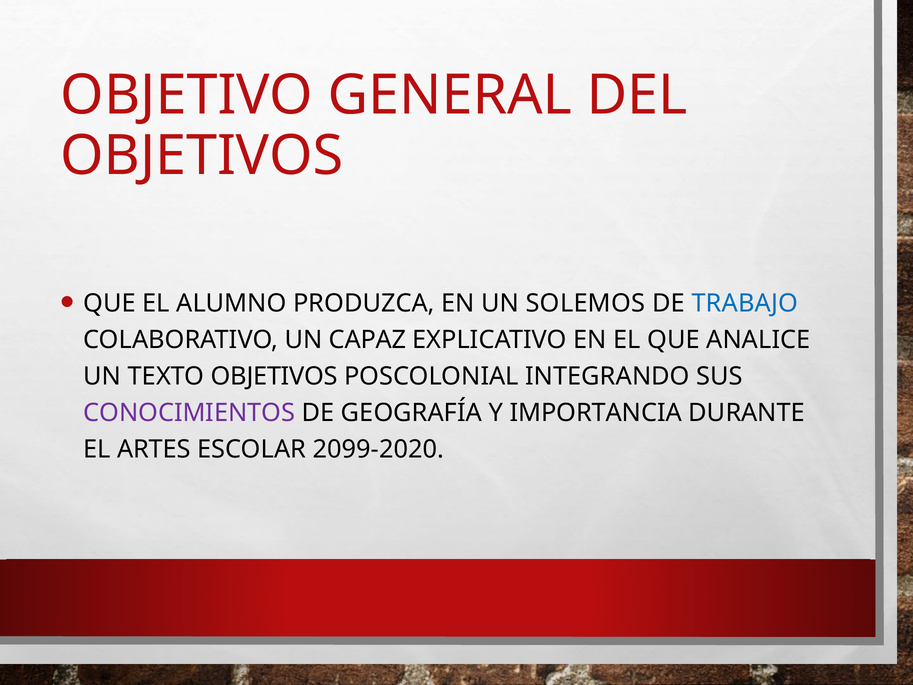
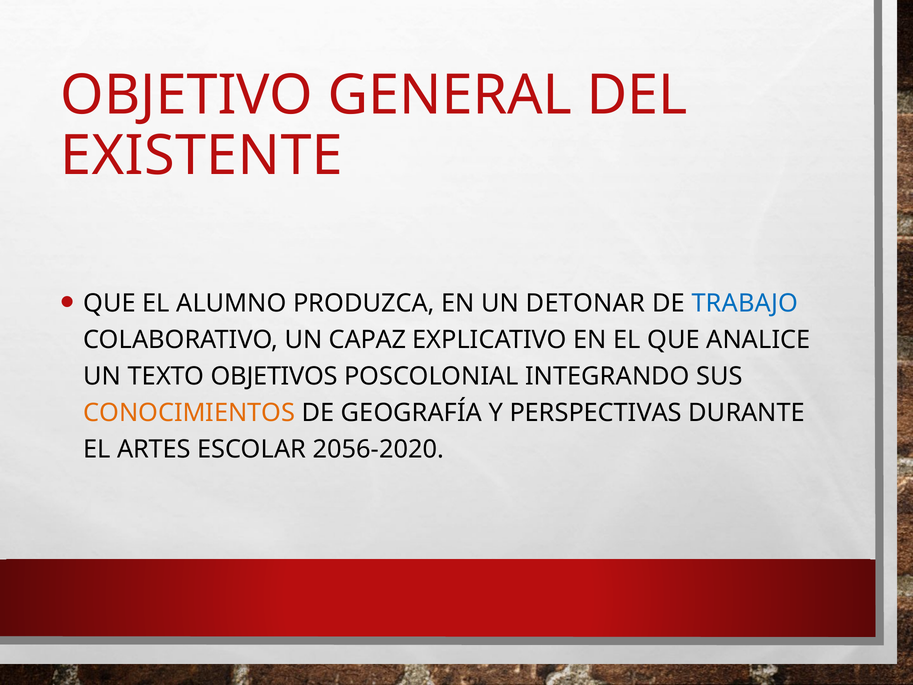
OBJETIVOS: OBJETIVOS -> EXISTENTE (202, 156)
SOLEMOS: SOLEMOS -> DETONAR (586, 303)
CONOCIMIENTOS colour: purple -> orange (189, 413)
IMPORTANCIA: IMPORTANCIA -> PERSPECTIVAS (596, 413)
2099-2020: 2099-2020 -> 2056-2020 (378, 449)
